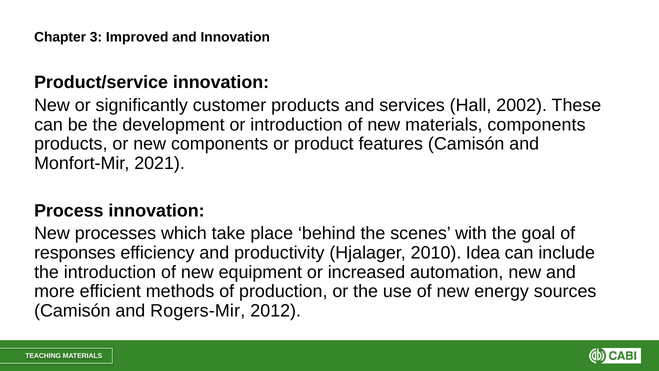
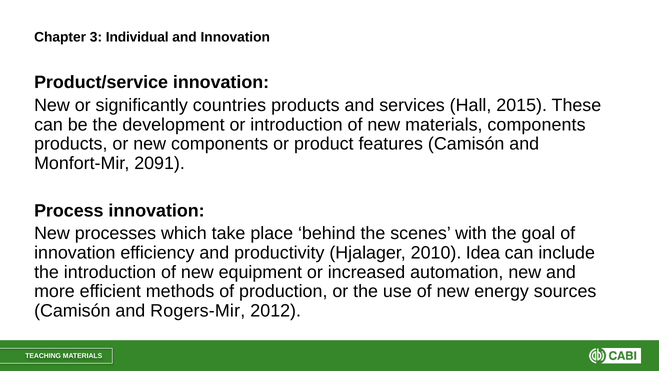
Improved: Improved -> Individual (137, 37)
customer: customer -> countries (229, 105)
2002: 2002 -> 2015 (522, 105)
2021: 2021 -> 2091 (160, 163)
responses: responses -> innovation (75, 253)
